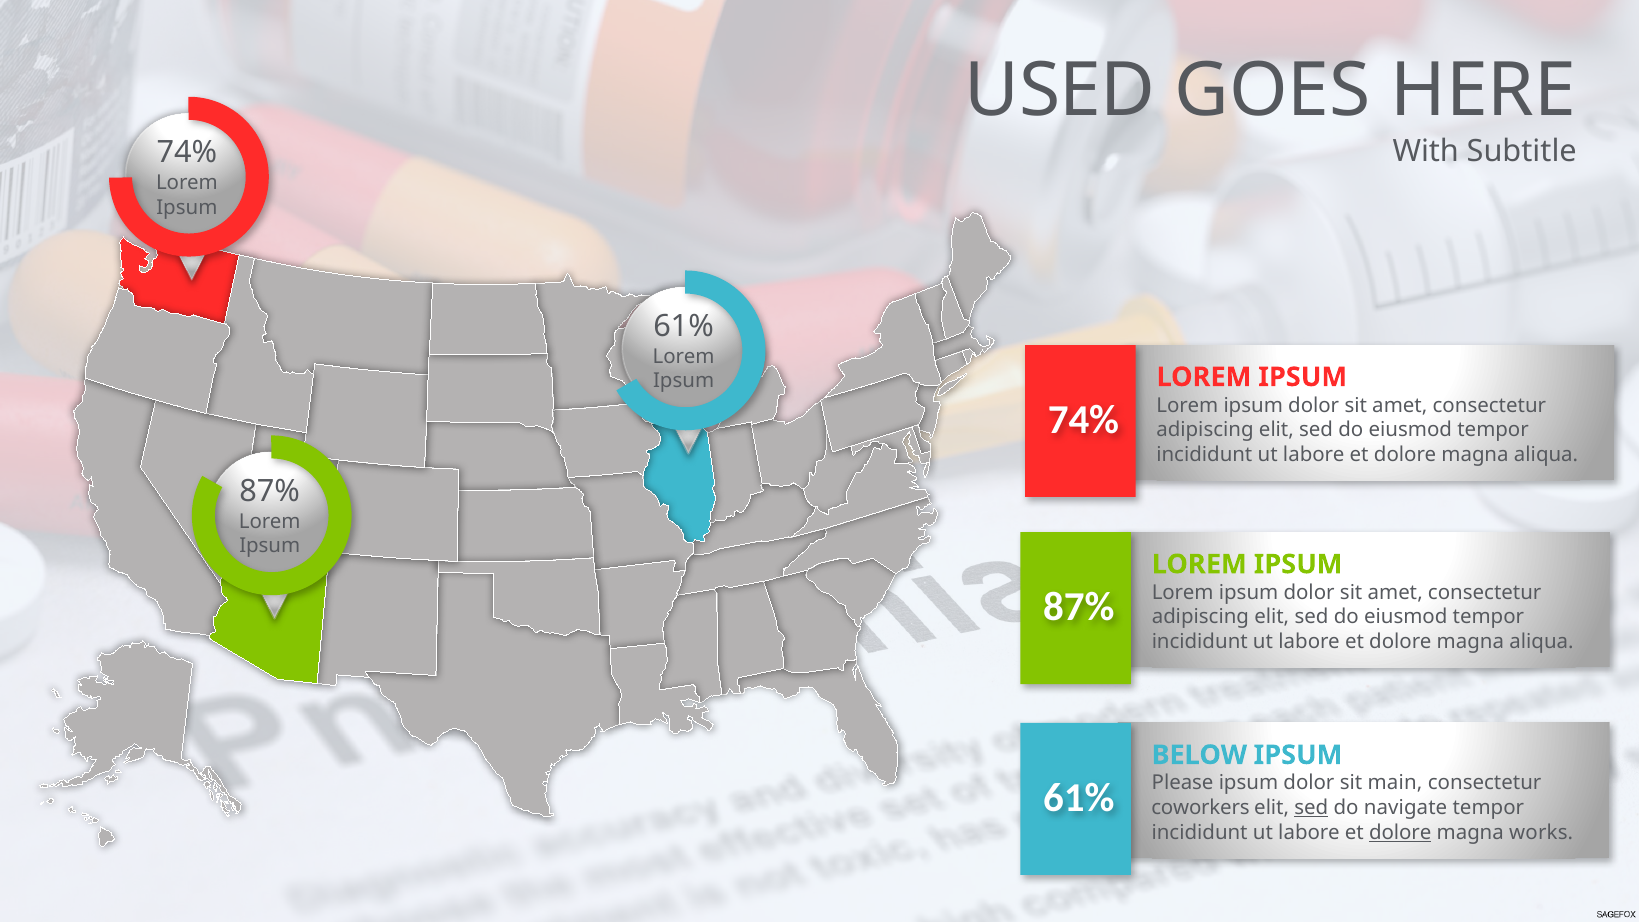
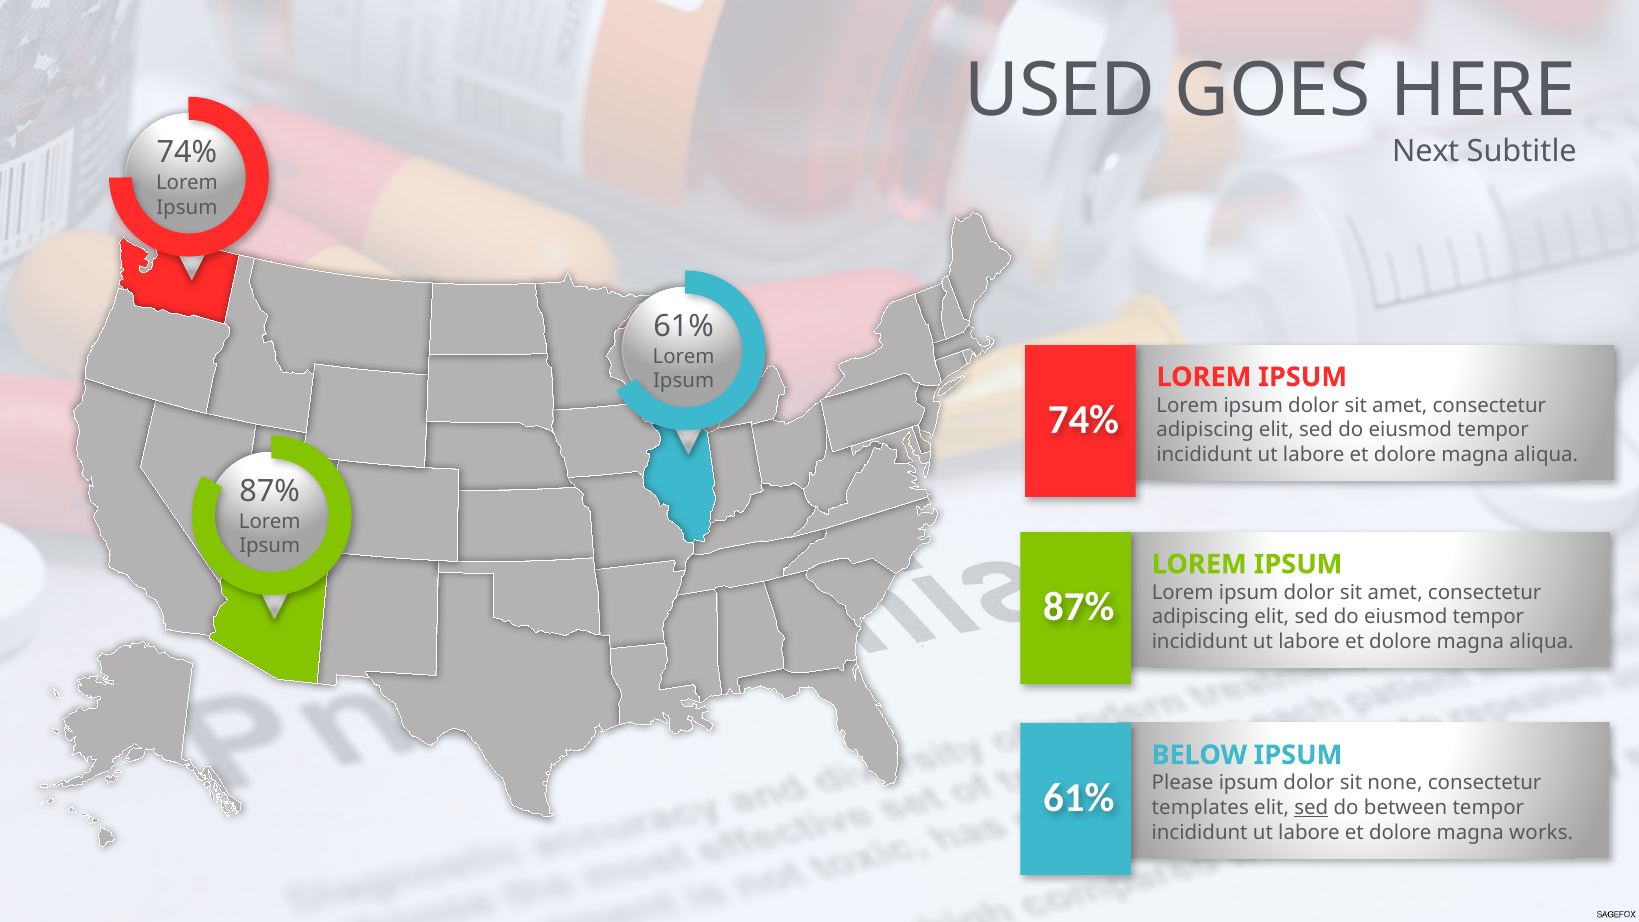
With: With -> Next (1426, 151)
main: main -> none (1395, 783)
coworkers: coworkers -> templates (1200, 808)
navigate: navigate -> between (1406, 808)
dolore underline: present -> none (1400, 832)
